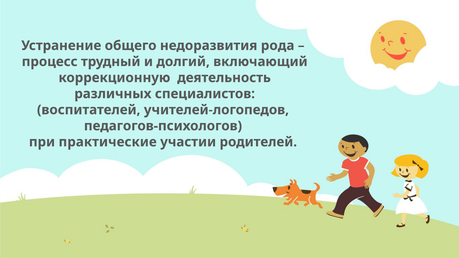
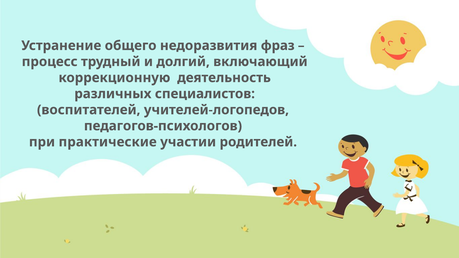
рода: рода -> фраз (278, 46)
